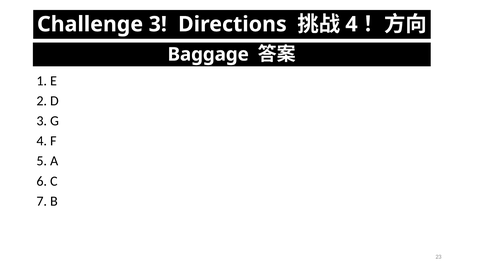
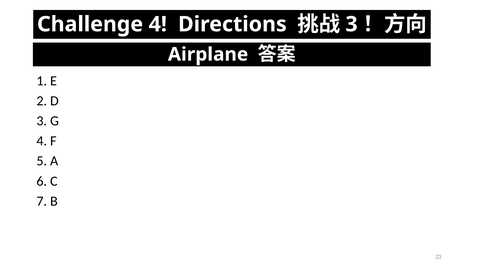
Challenge 3: 3 -> 4 (158, 24)
4: 4 -> 3 (351, 24)
Baggage: Baggage -> Airplane (208, 54)
